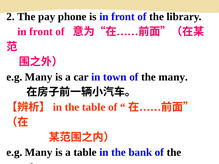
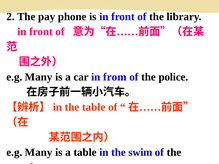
town: town -> from (115, 77)
the many: many -> police (173, 77)
bank: bank -> swim (140, 153)
